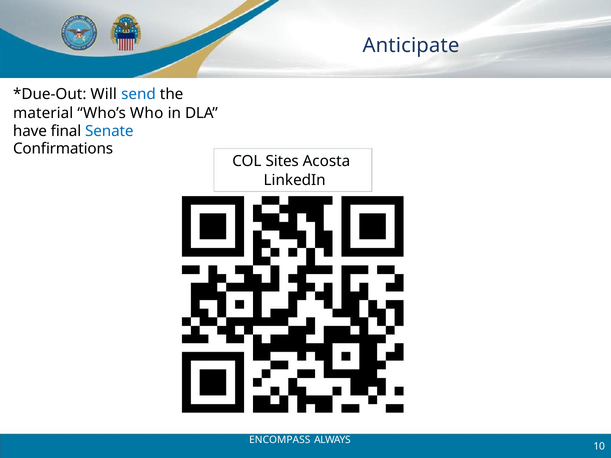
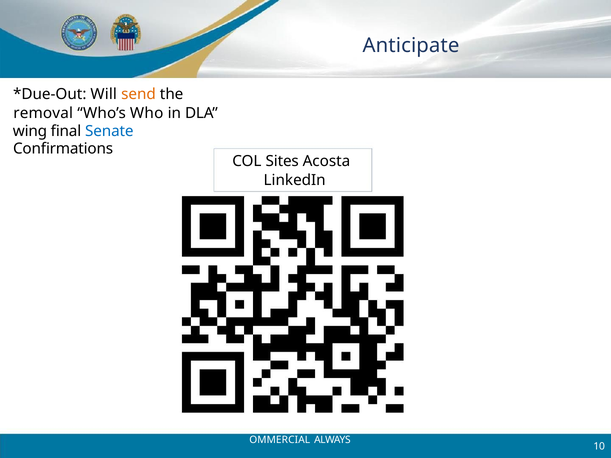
send colour: blue -> orange (139, 94)
material: material -> removal (43, 113)
have: have -> wing (30, 131)
ENCOMPASS: ENCOMPASS -> OMMERCIAL (280, 440)
